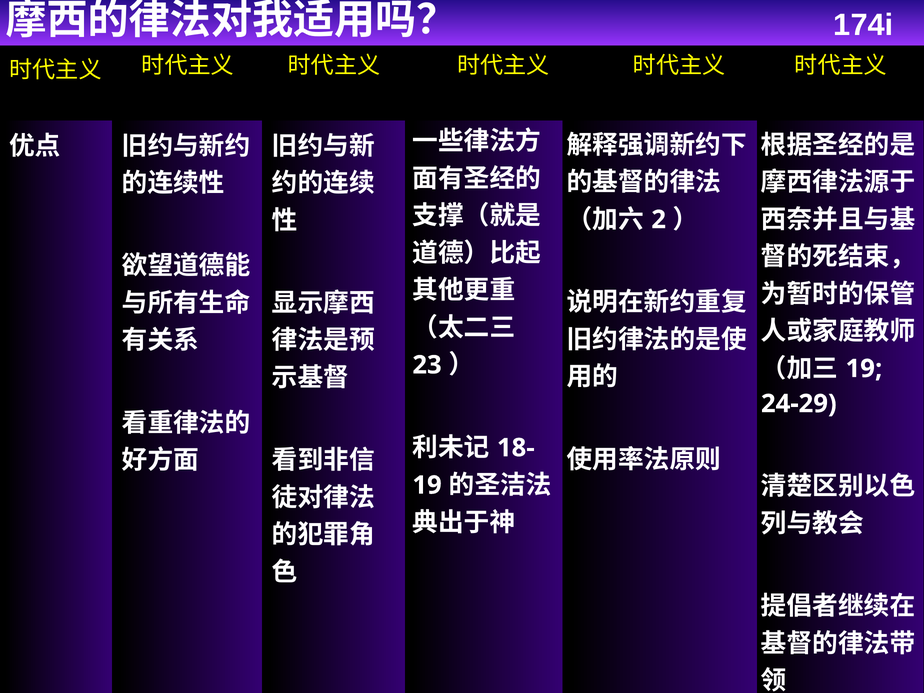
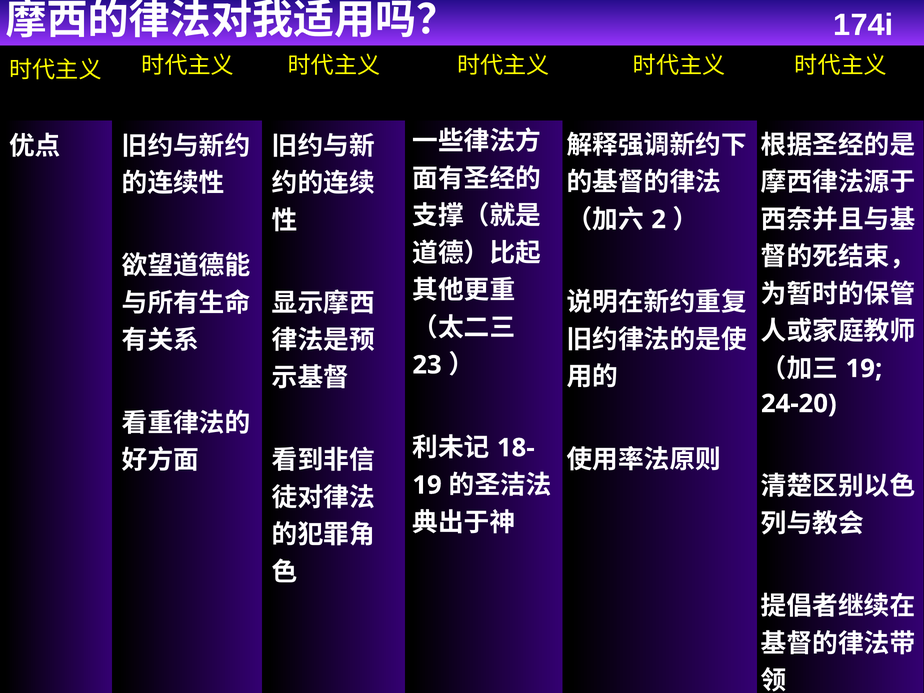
24-29: 24-29 -> 24-20 (799, 404)
